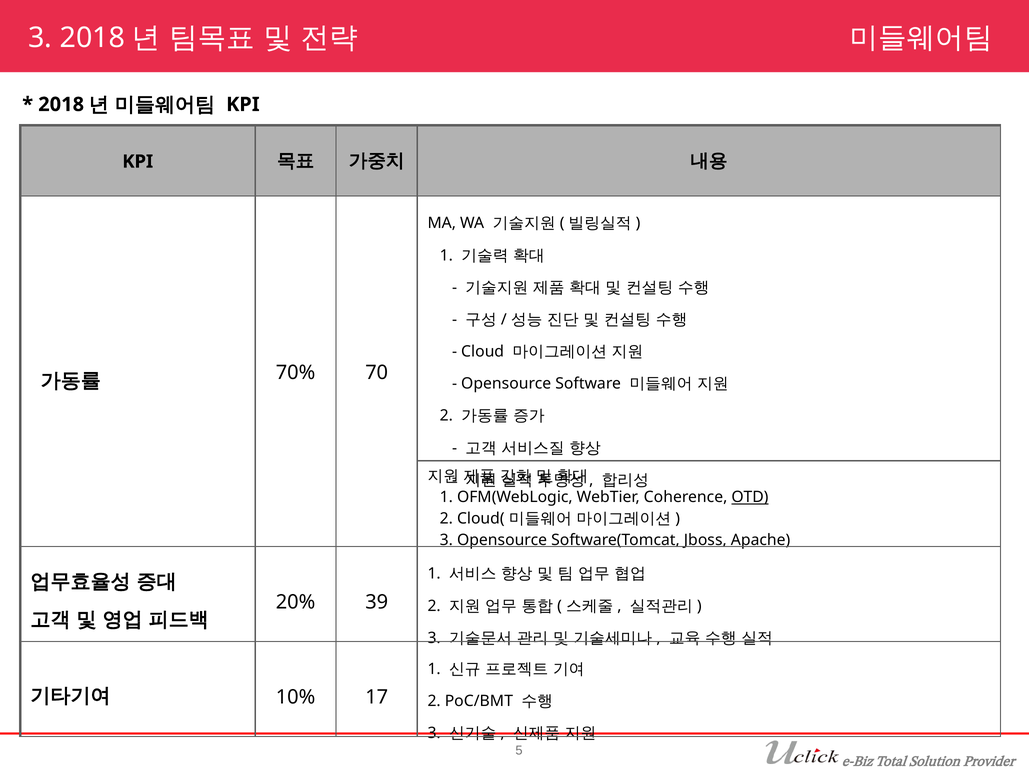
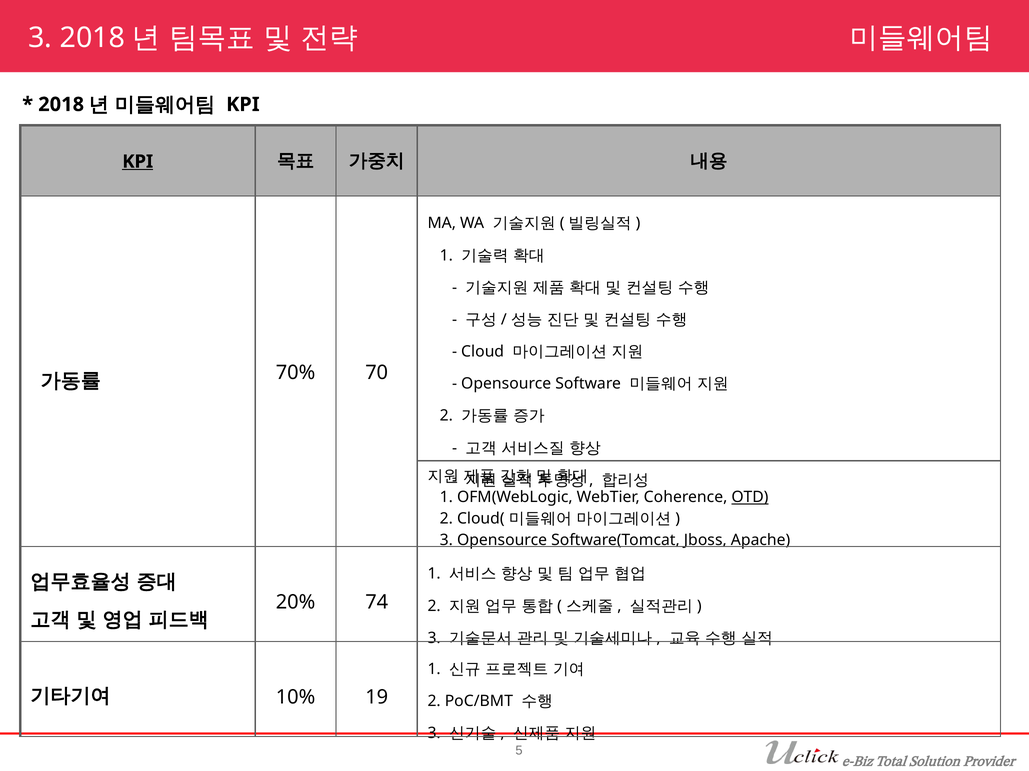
KPI underline: none -> present (138, 162)
39: 39 -> 74 (377, 603)
17: 17 -> 19 (377, 698)
